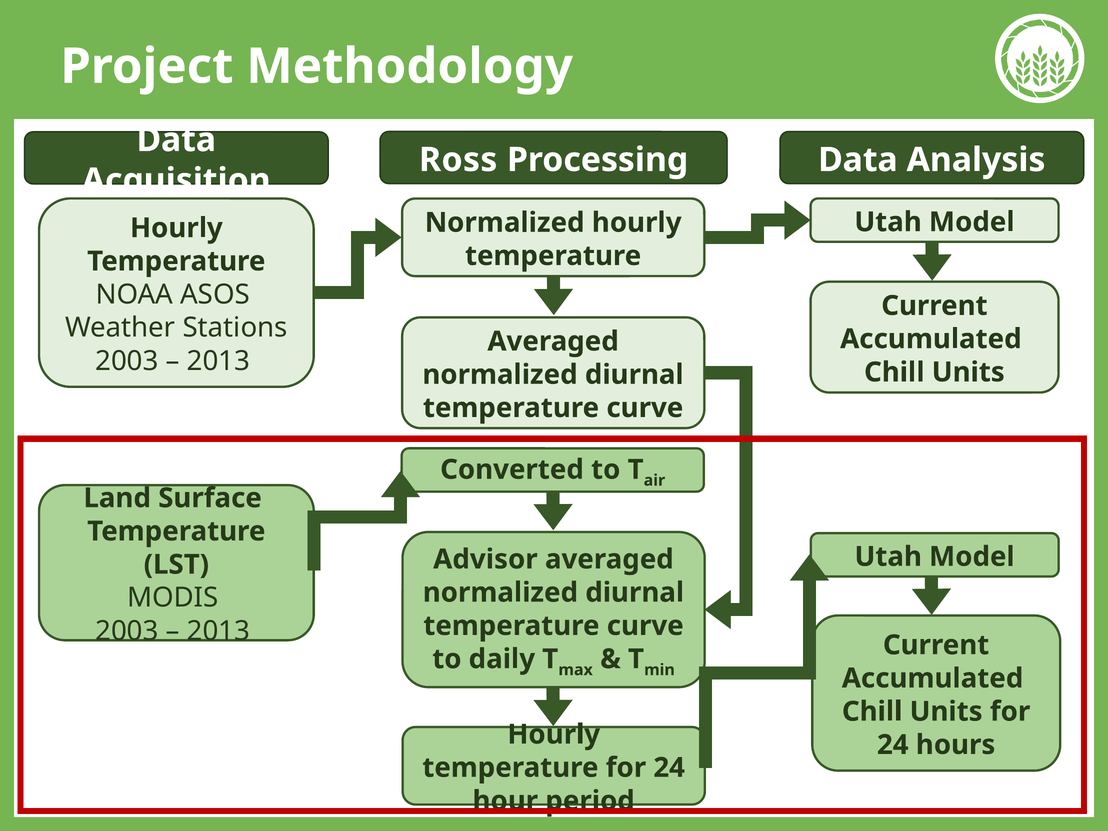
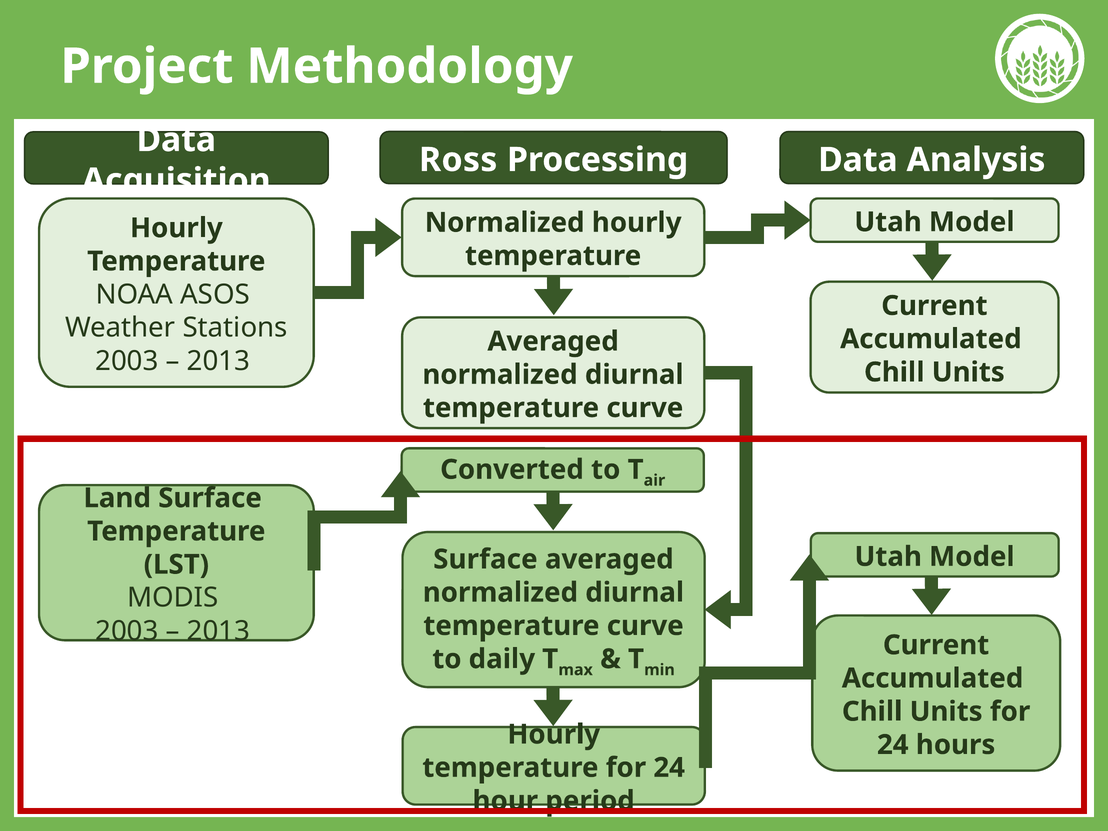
Advisor: Advisor -> Surface (485, 559)
